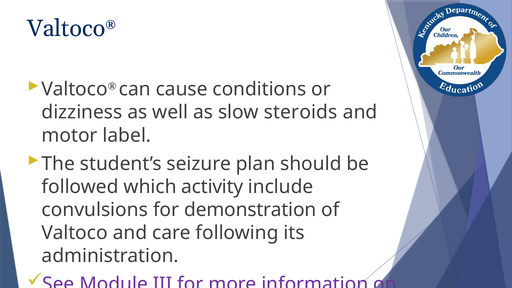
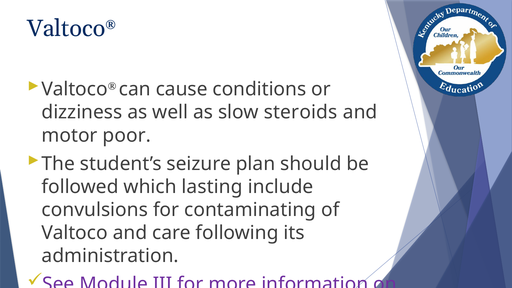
label: label -> poor (127, 135)
activity: activity -> lasting (212, 187)
demonstration: demonstration -> contaminating (250, 210)
